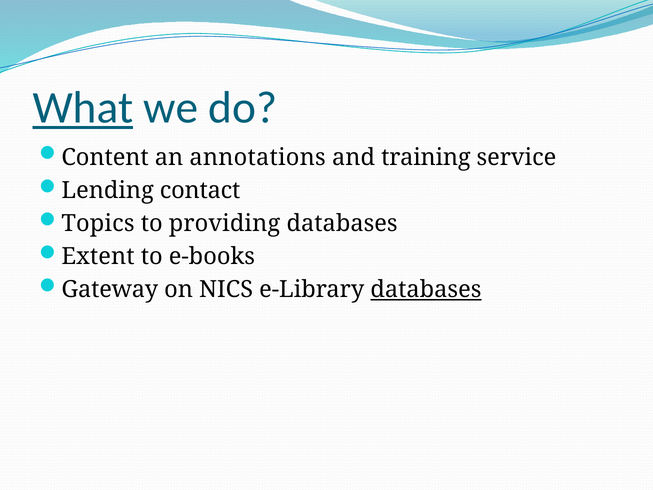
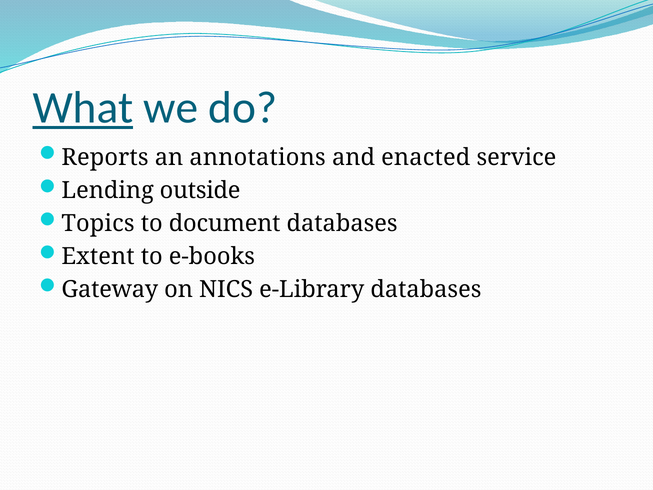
Content: Content -> Reports (105, 157)
training: training -> enacted (426, 157)
contact: contact -> outside (200, 190)
providing: providing -> document (225, 223)
databases underline: present -> none (426, 290)
